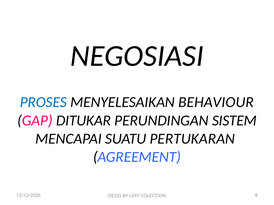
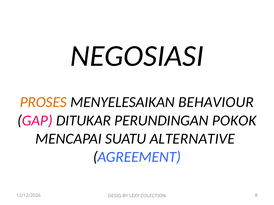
PROSES colour: blue -> orange (43, 102)
SISTEM: SISTEM -> POKOK (234, 121)
PERTUKARAN: PERTUKARAN -> ALTERNATIVE (192, 139)
